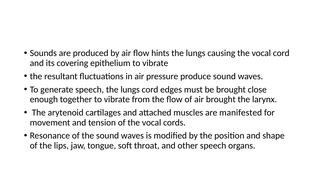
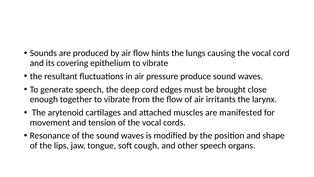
lungs: lungs -> deep (130, 89)
air brought: brought -> irritants (221, 99)
throat: throat -> cough (147, 145)
